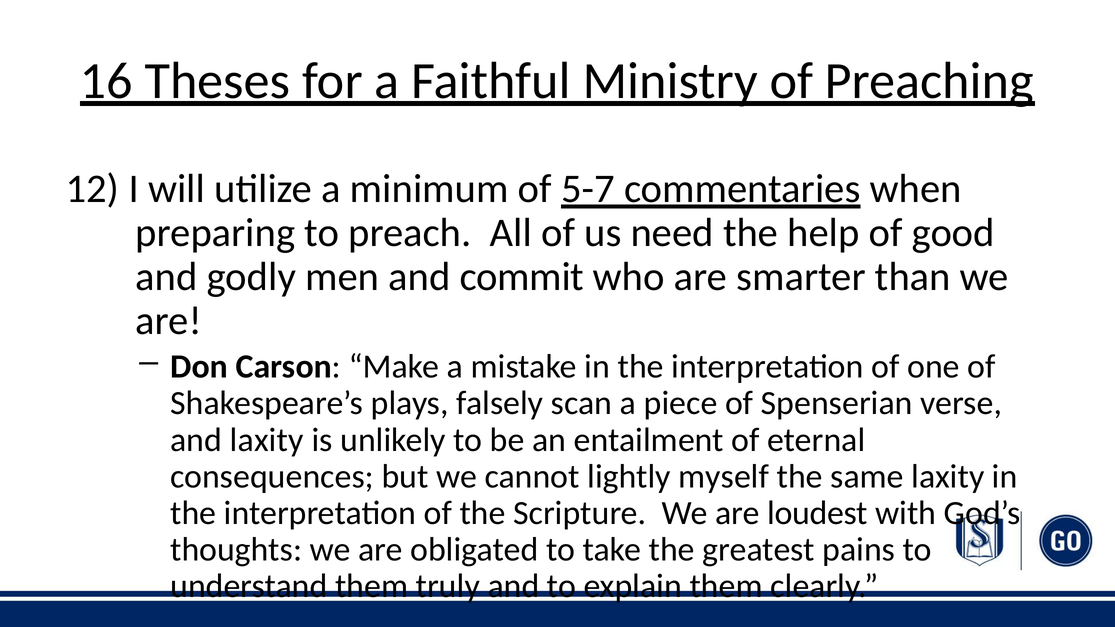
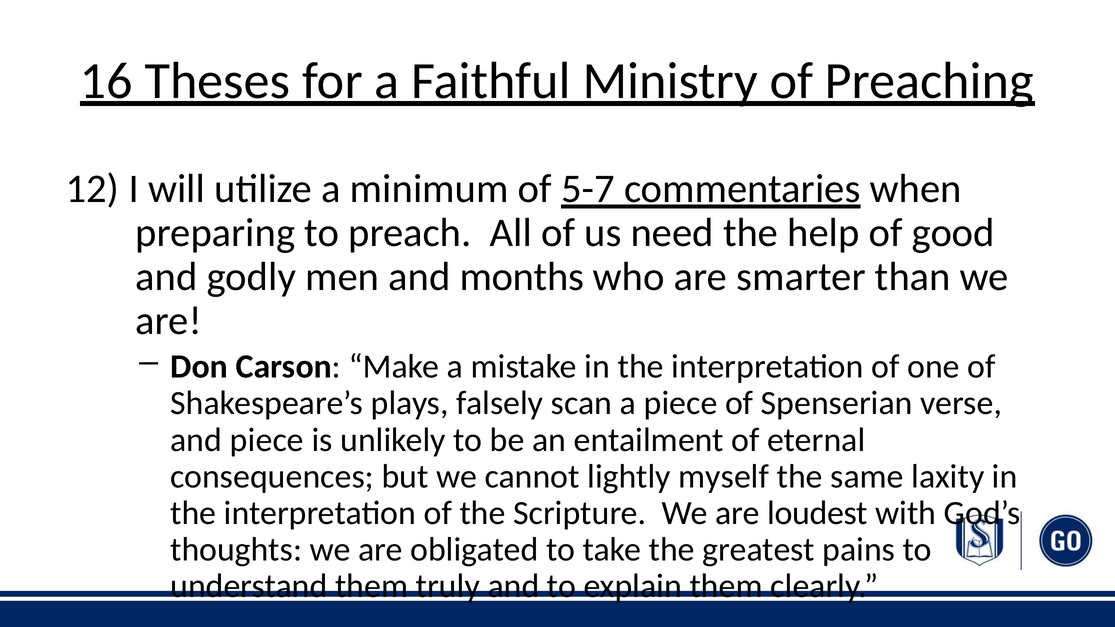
commit: commit -> months (522, 277)
and laxity: laxity -> piece (267, 440)
